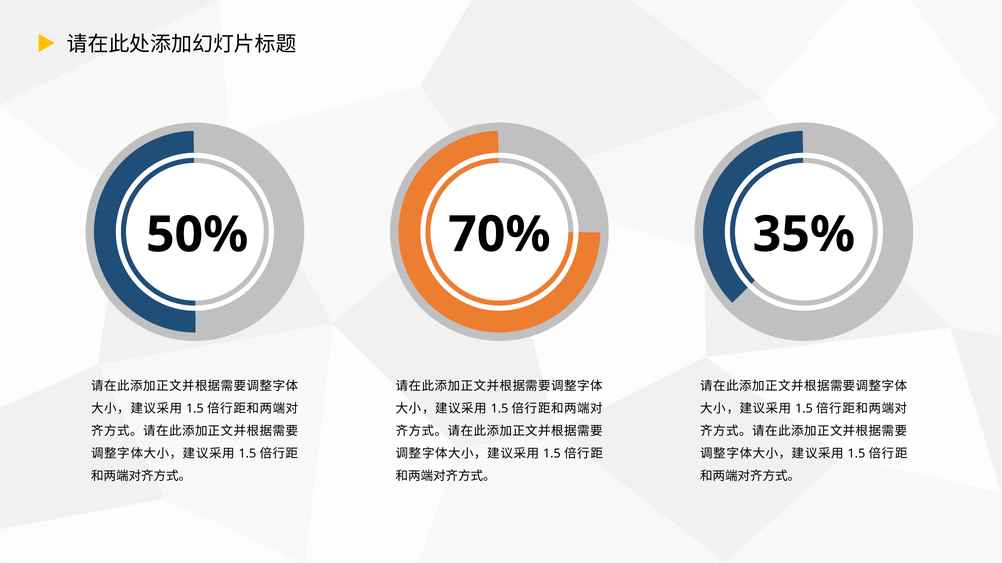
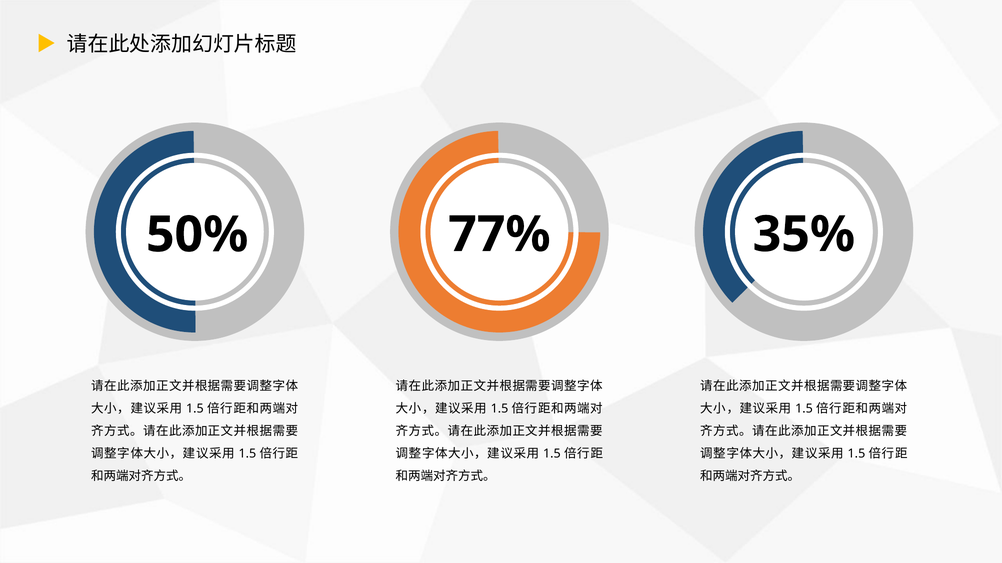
70%: 70% -> 77% (499, 235)
